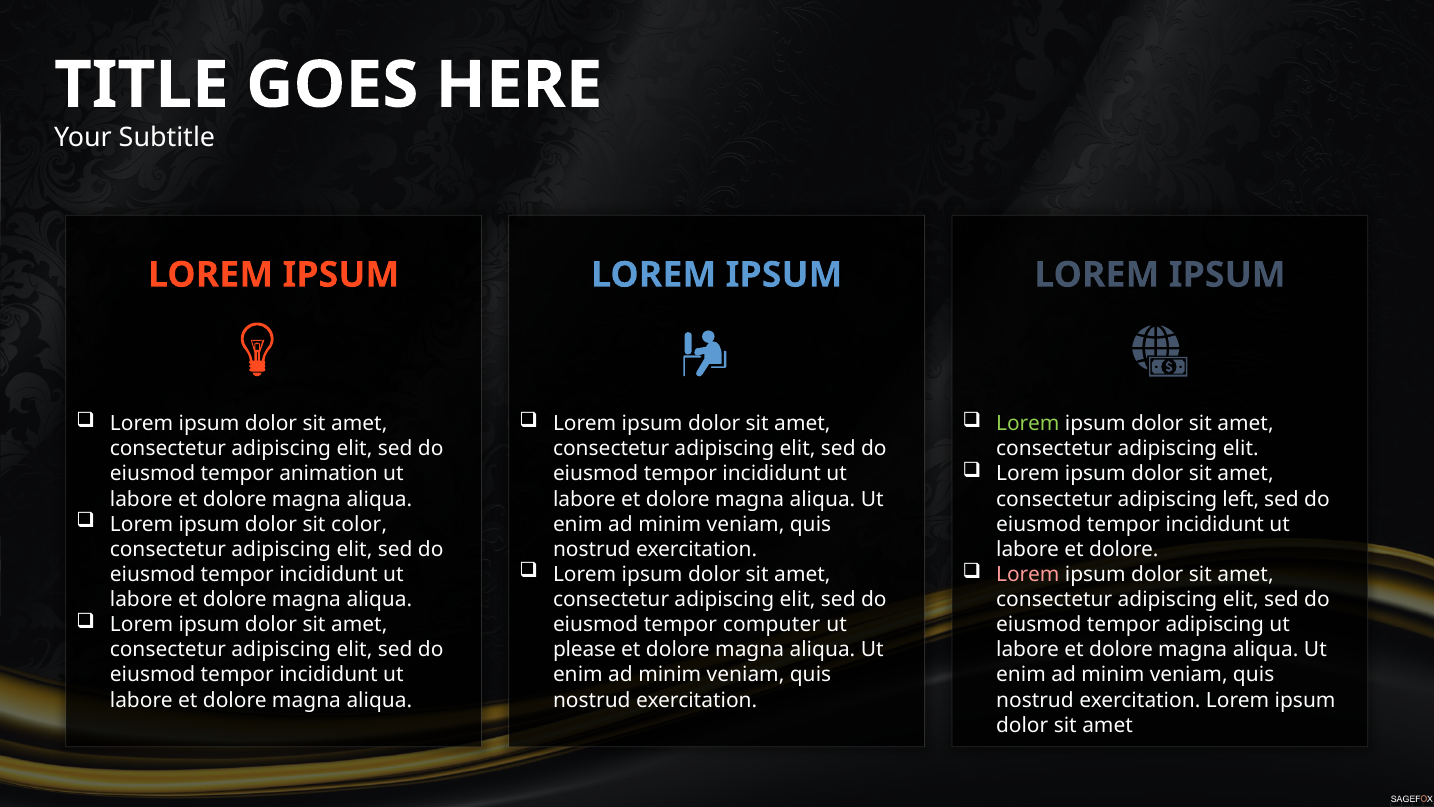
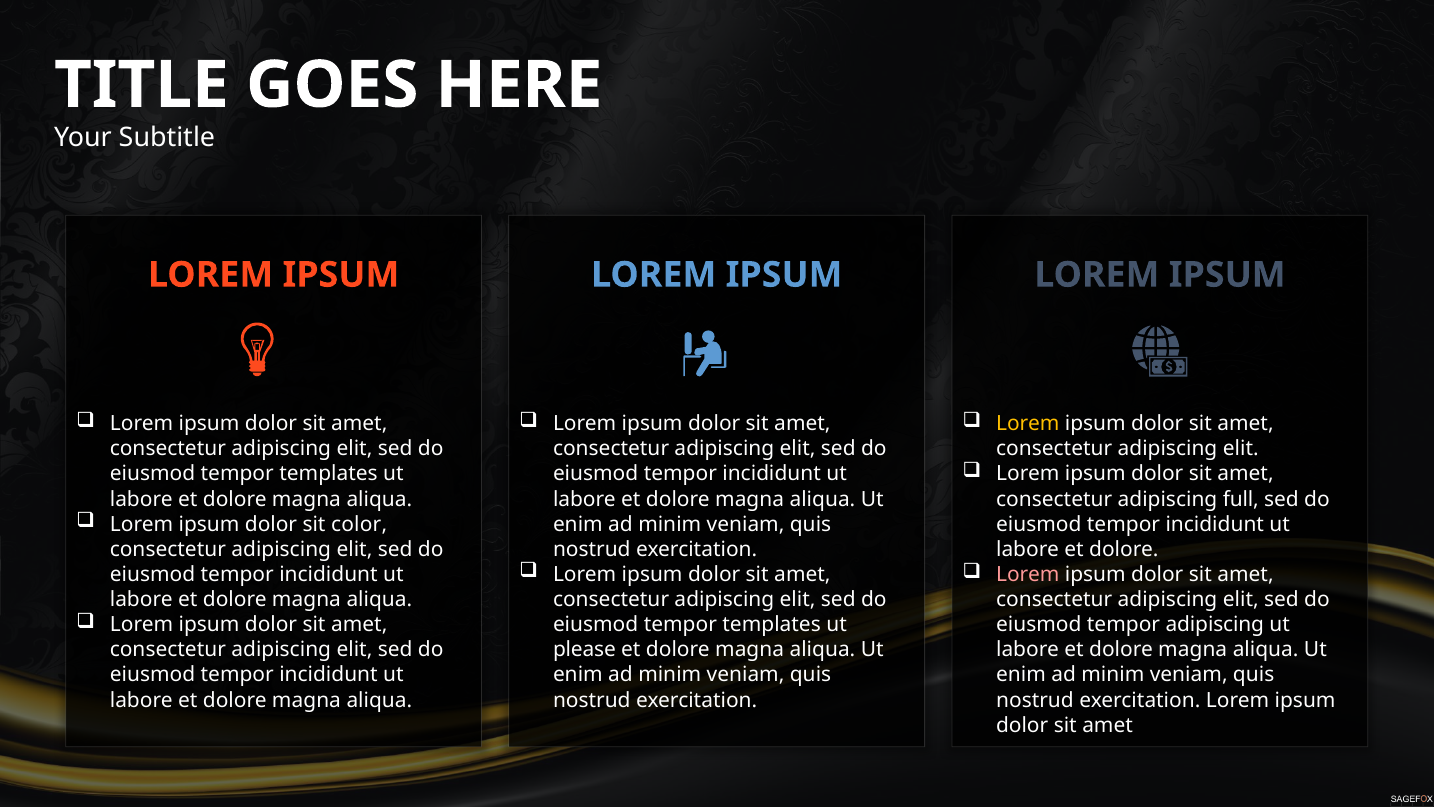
Lorem colour: light green -> yellow (1028, 424)
animation: animation -> templates (329, 474)
left: left -> full (1241, 499)
computer: computer -> templates (772, 624)
